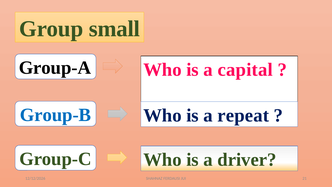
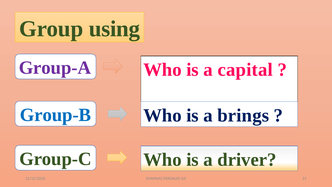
small: small -> using (115, 29)
Group-A colour: black -> purple (55, 68)
repeat: repeat -> brings (243, 115)
